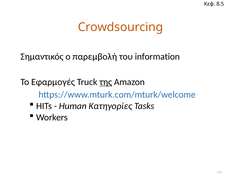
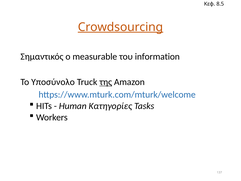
Crowdsourcing underline: none -> present (121, 27)
παρεμβολή: παρεμβολή -> measurable (95, 57)
Εφαρμογές: Εφαρμογές -> Υποσύνολο (53, 82)
